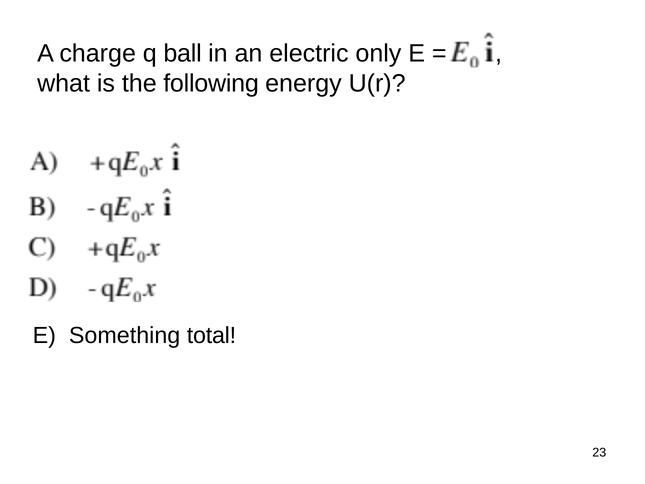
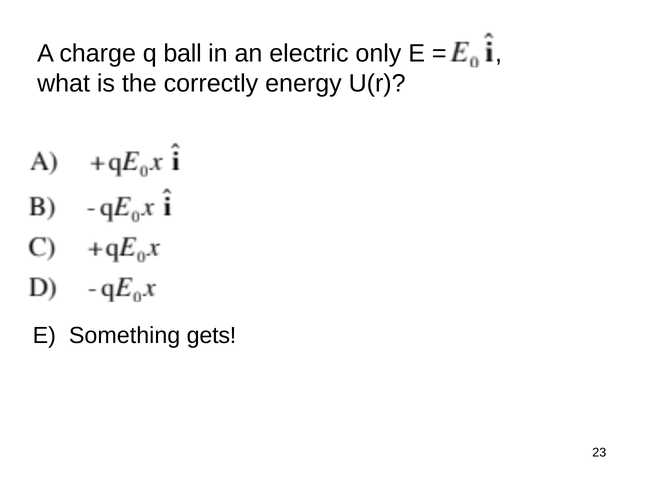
following: following -> correctly (211, 84)
total: total -> gets (211, 335)
